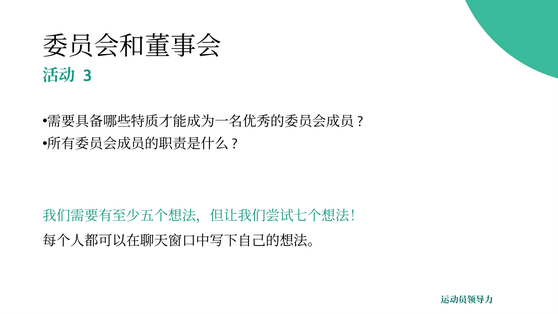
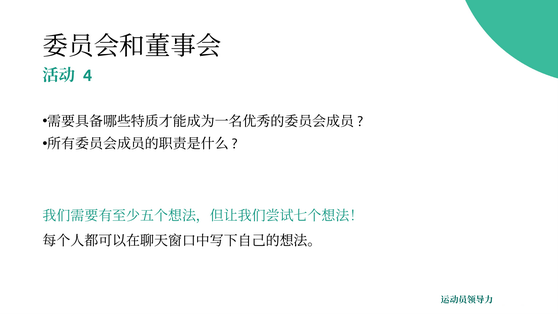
3: 3 -> 4 (88, 76)
